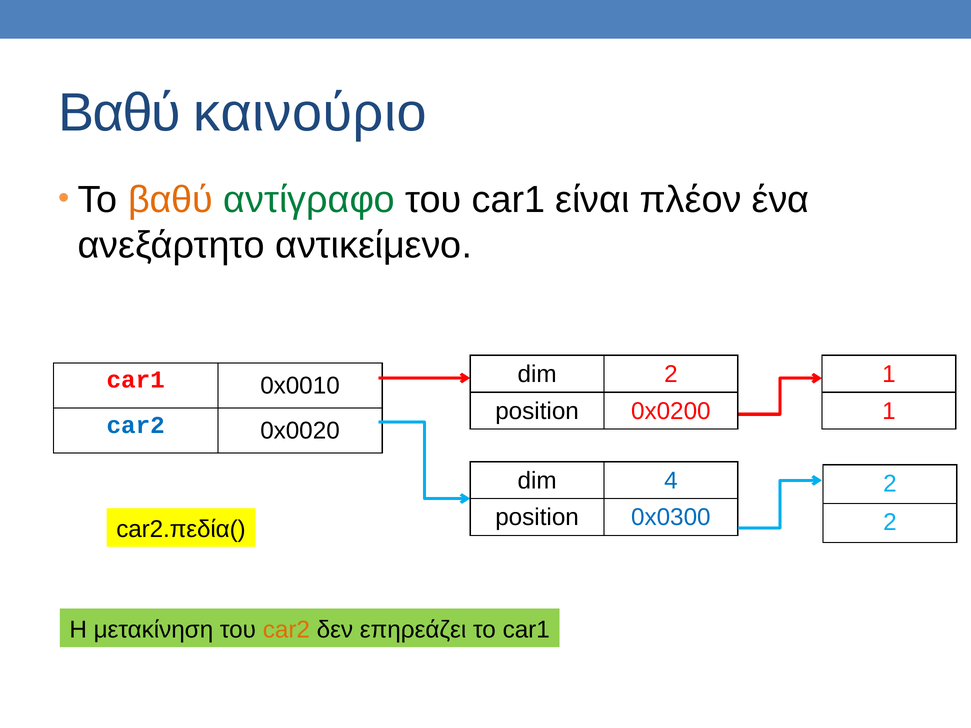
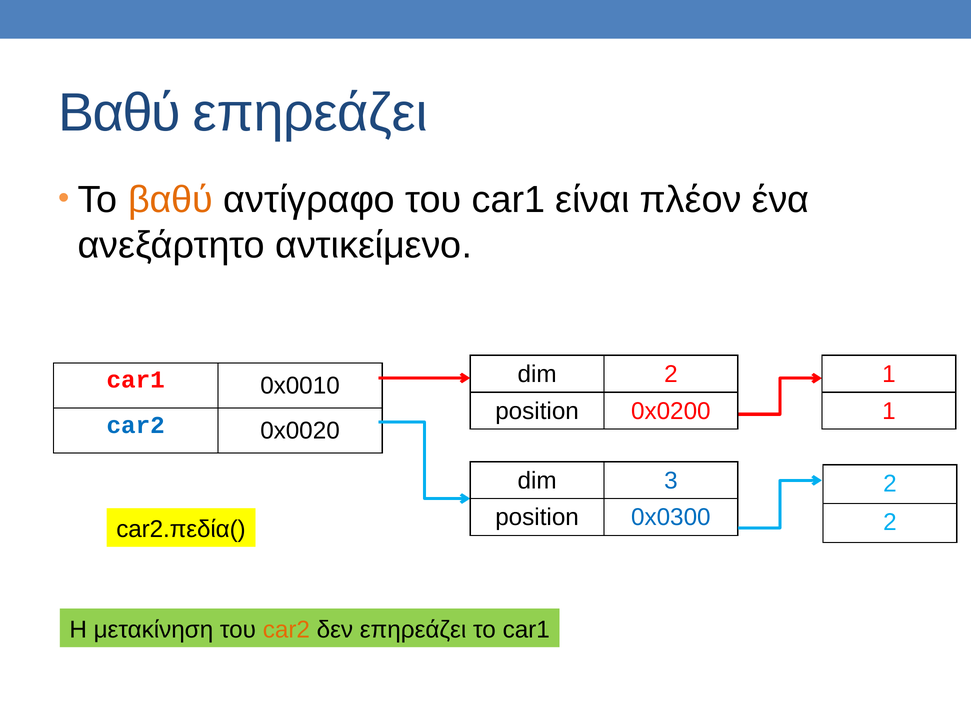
Βαθύ καινούριο: καινούριο -> επηρεάζει (310, 113)
αντίγραφο colour: green -> black (309, 200)
4: 4 -> 3 (671, 481)
